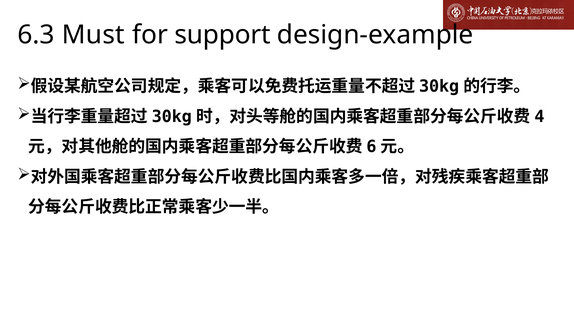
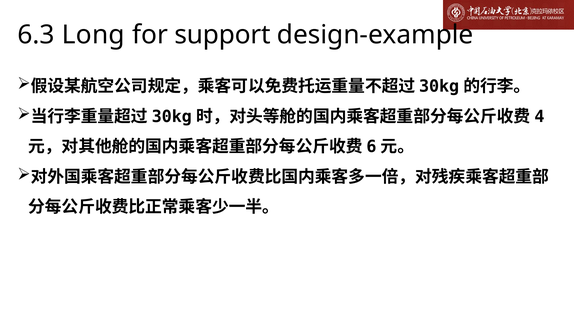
Must: Must -> Long (93, 35)
